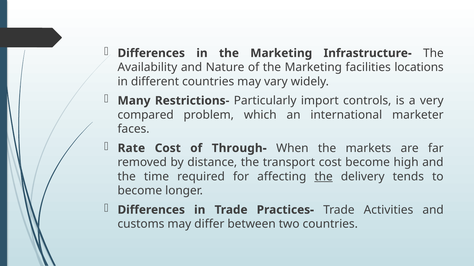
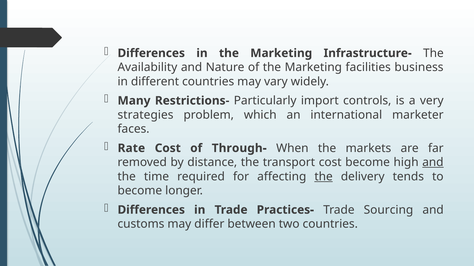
locations: locations -> business (419, 67)
compared: compared -> strategies (146, 115)
and underline: none -> present (433, 163)
Activities: Activities -> Sourcing (388, 210)
